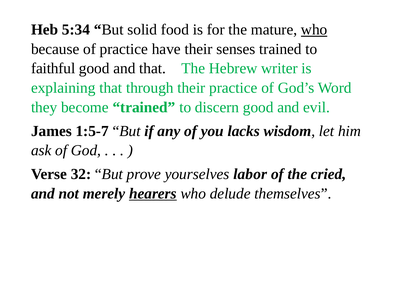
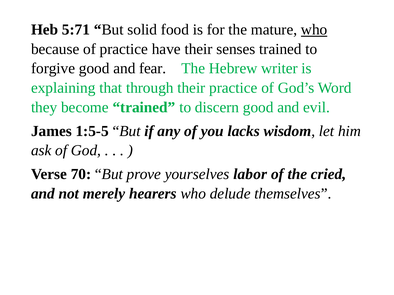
5:34: 5:34 -> 5:71 (76, 30)
faithful: faithful -> forgive (53, 69)
and that: that -> fear (153, 69)
1:5-7: 1:5-7 -> 1:5-5 (92, 131)
32: 32 -> 70 (81, 174)
hearers underline: present -> none (153, 194)
